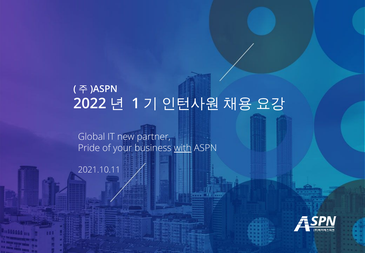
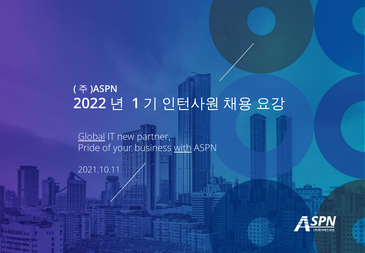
Global underline: none -> present (92, 137)
